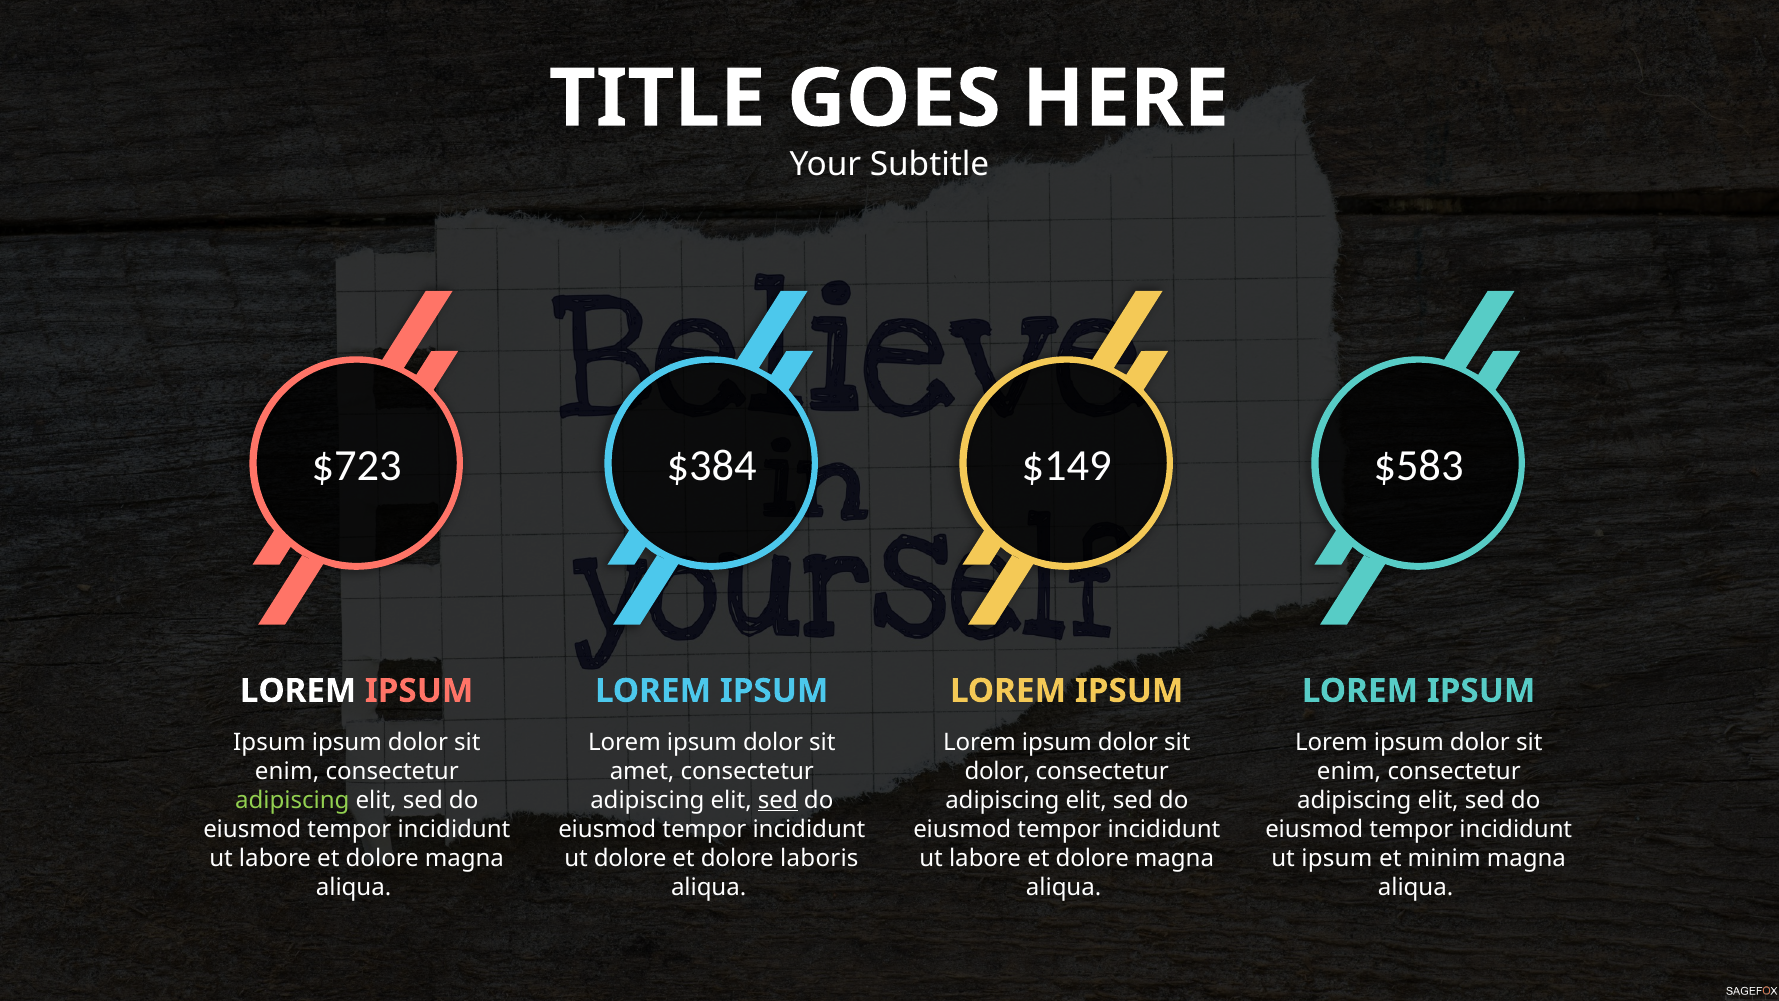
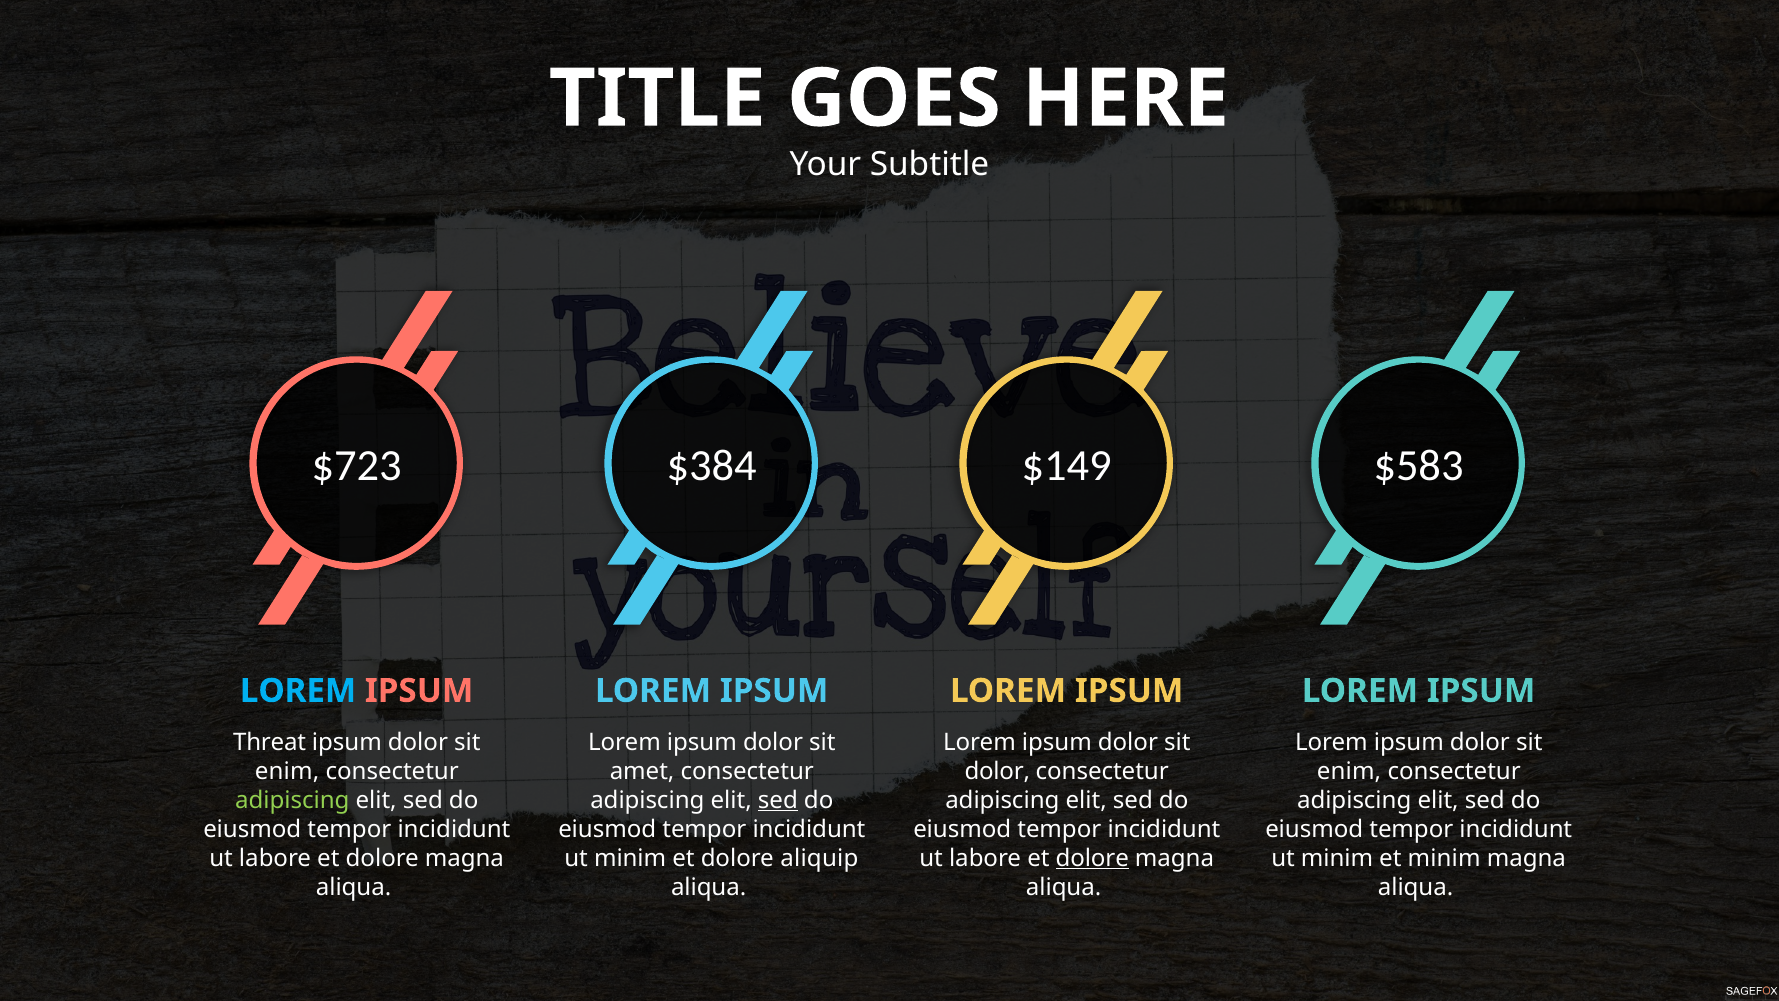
LOREM colour: white -> light blue (298, 691)
Ipsum: Ipsum -> Threat (270, 742)
dolore: dolore -> minim (630, 858)
laboris: laboris -> aliquip (819, 858)
dolore underline: none -> present (1092, 858)
ipsum: ipsum -> minim (1337, 858)
